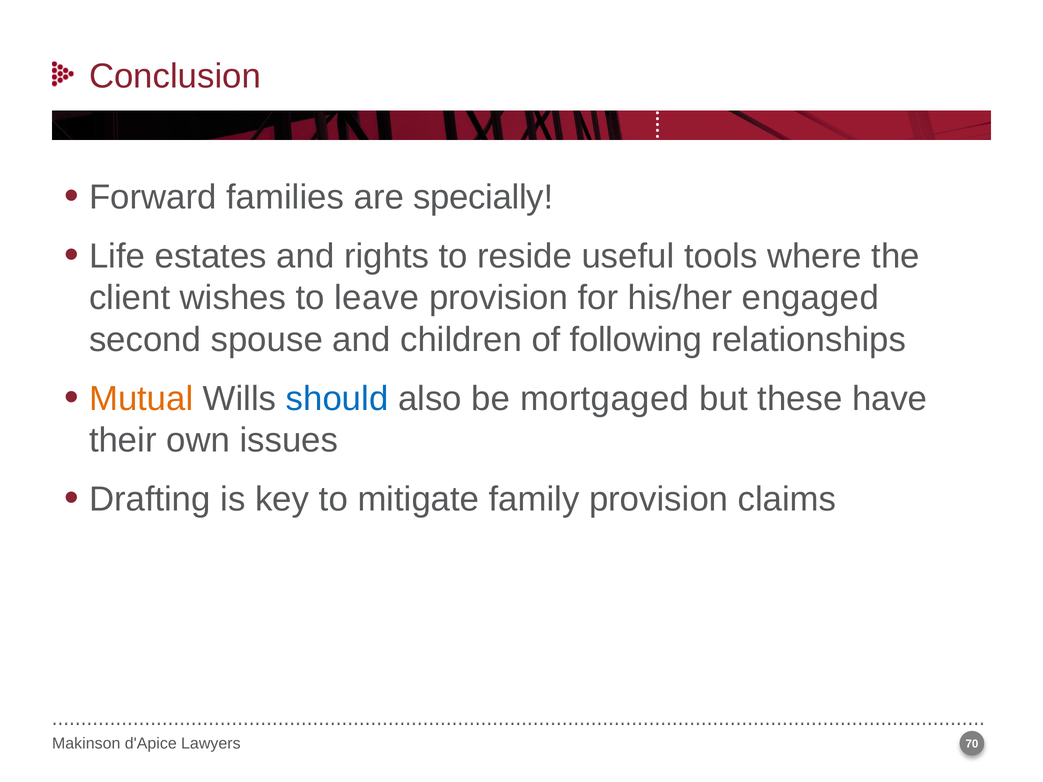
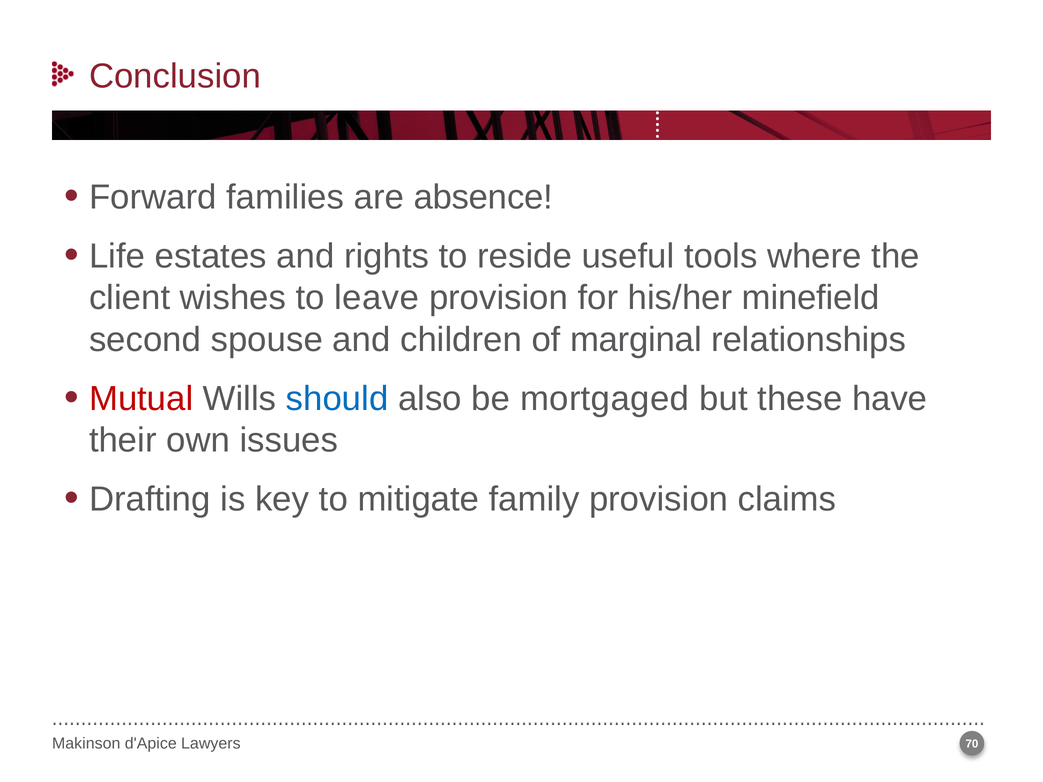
specially: specially -> absence (483, 197)
engaged: engaged -> minefield (811, 298)
following: following -> marginal (636, 340)
Mutual colour: orange -> red (141, 399)
